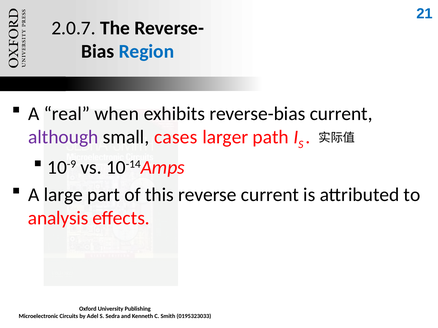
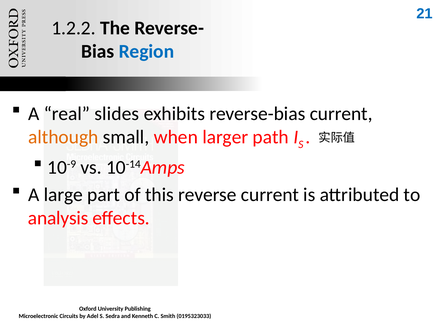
2.0.7: 2.0.7 -> 1.2.2 (74, 28)
when: when -> slides (117, 114)
although colour: purple -> orange (63, 137)
cases: cases -> when (176, 137)
